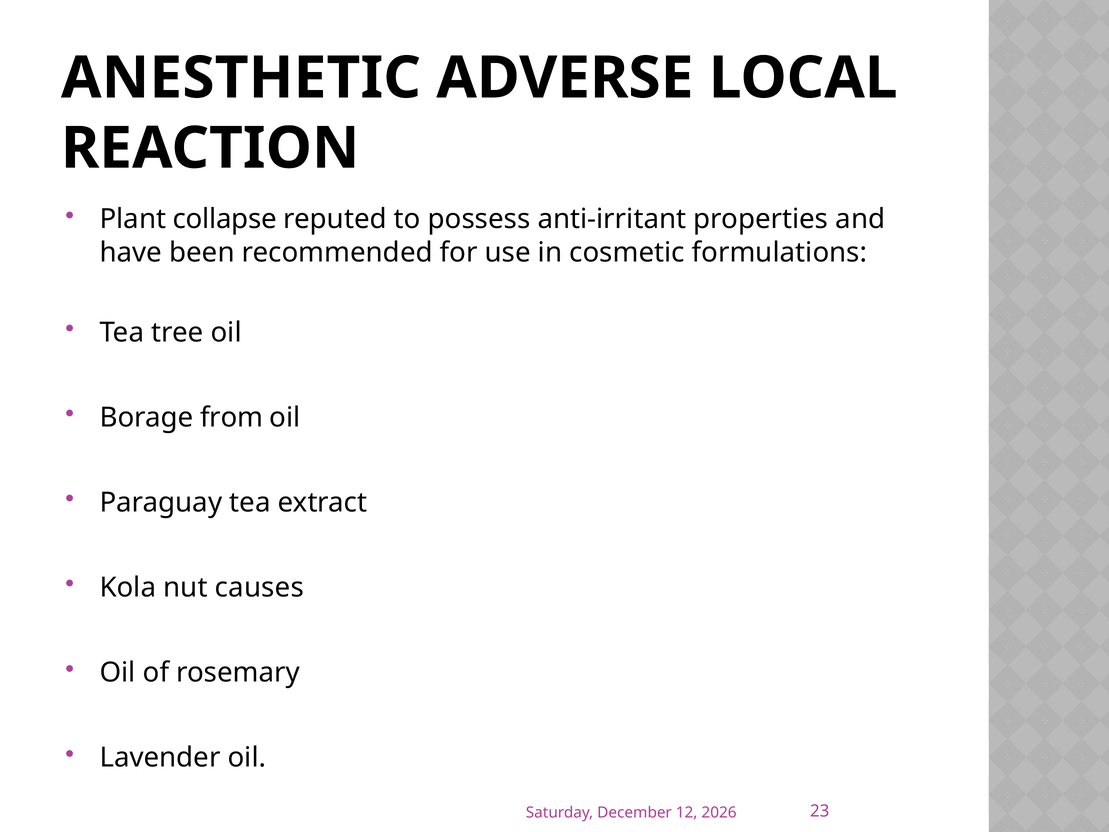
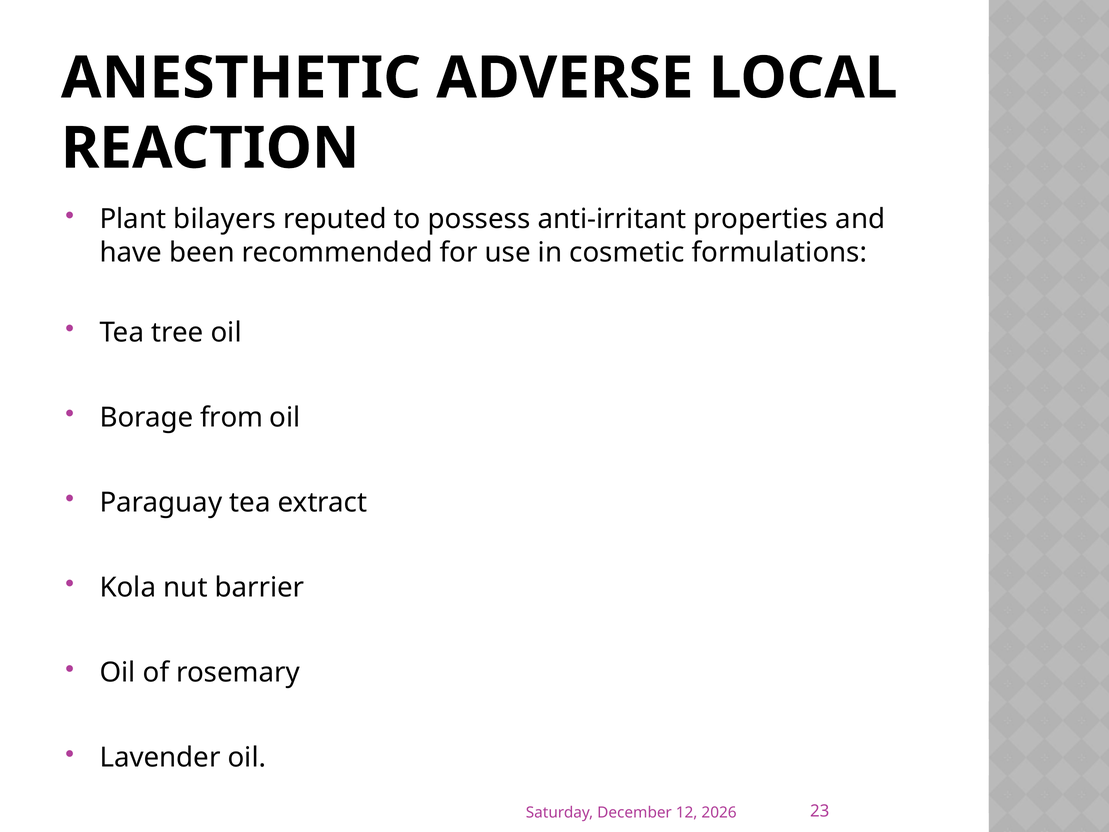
collapse: collapse -> bilayers (225, 219)
causes: causes -> barrier (260, 587)
